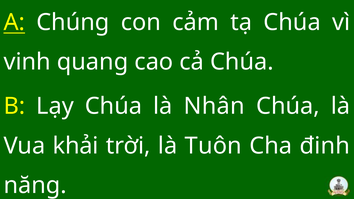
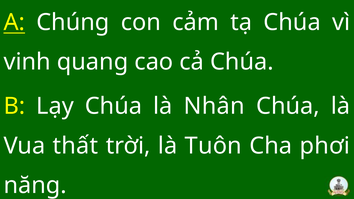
khải: khải -> thất (75, 146)
đinh: đinh -> phơi (325, 146)
